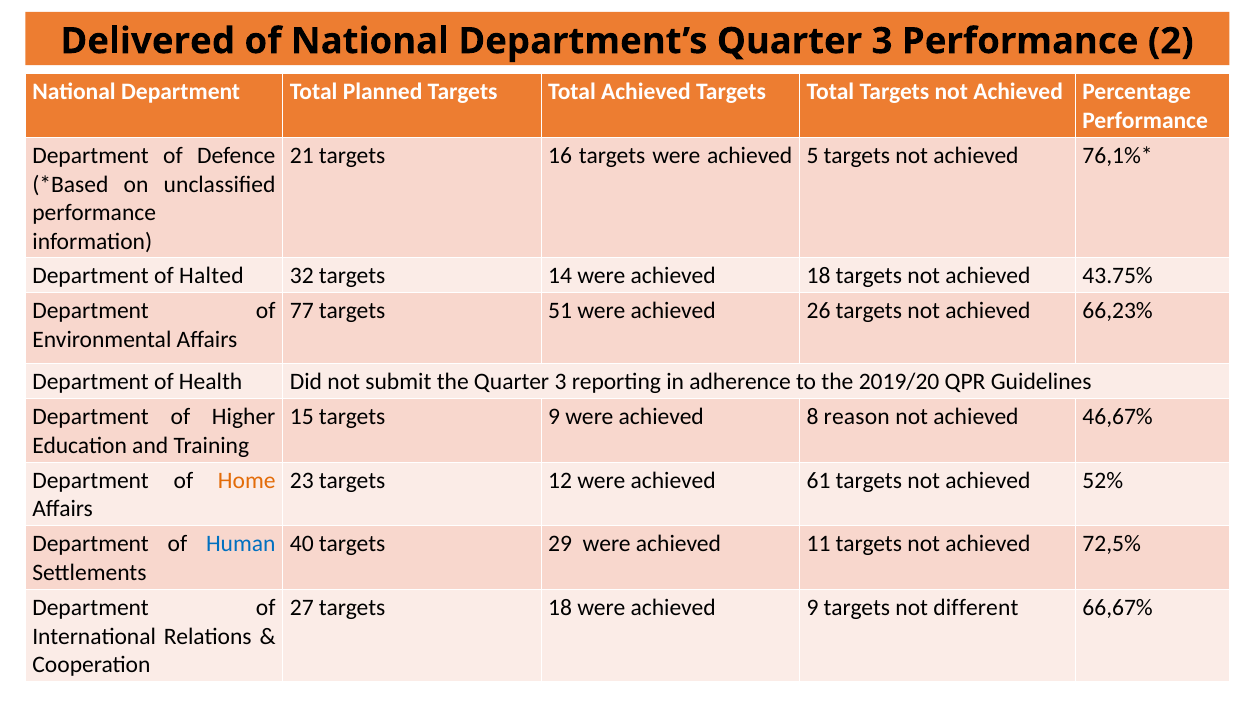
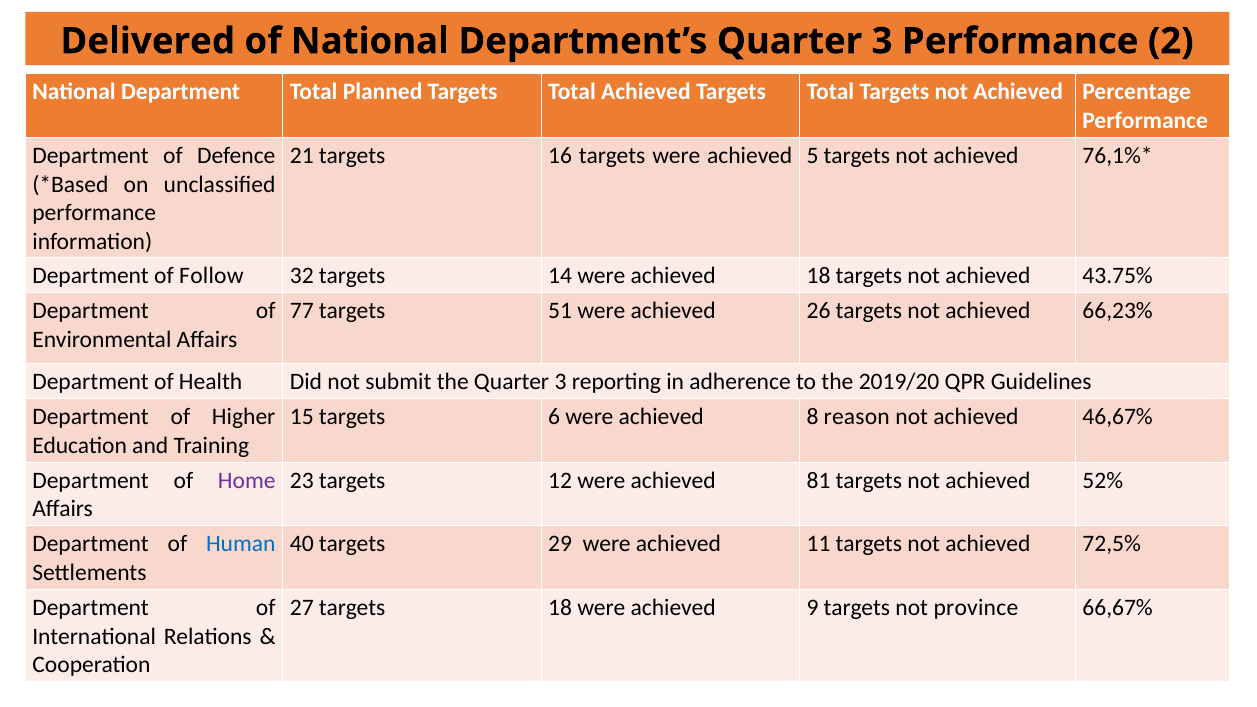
Halted: Halted -> Follow (211, 276)
targets 9: 9 -> 6 (554, 417)
Home colour: orange -> purple (247, 480)
61: 61 -> 81 (819, 480)
different: different -> province (976, 608)
